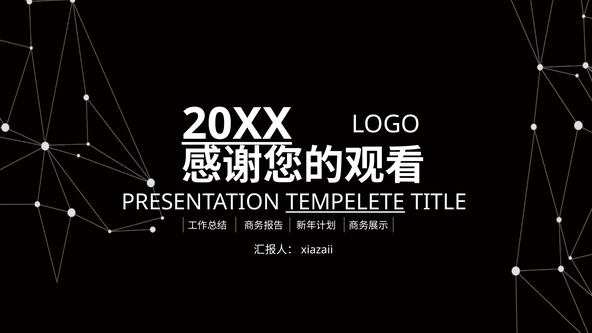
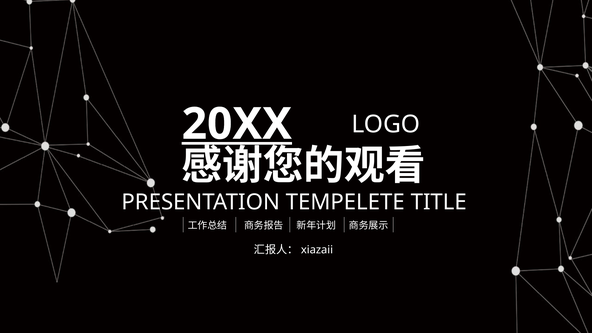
TEMPELETE underline: present -> none (345, 202)
